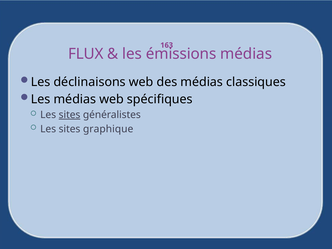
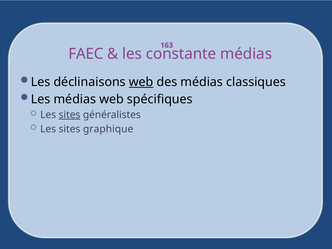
FLUX: FLUX -> FAEC (86, 54)
émissions: émissions -> constante (181, 54)
web underline: none -> present (141, 82)
